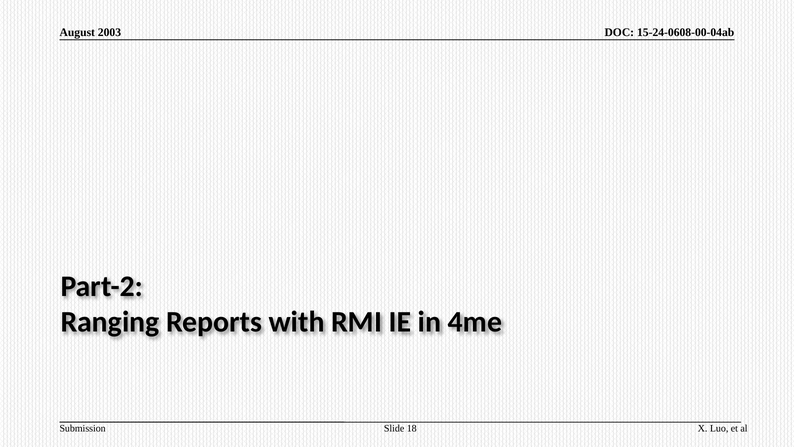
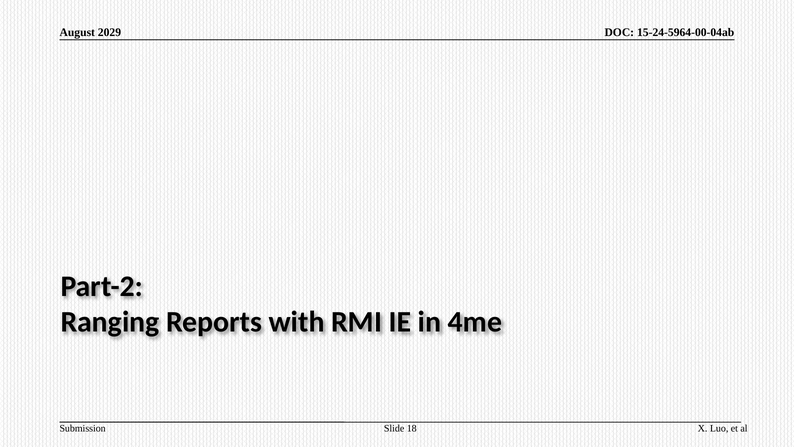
2003: 2003 -> 2029 (109, 32)
15-24-0608-00-04ab: 15-24-0608-00-04ab -> 15-24-5964-00-04ab (686, 33)
